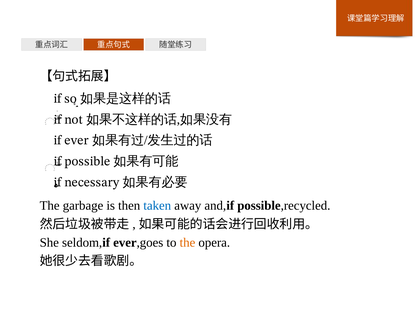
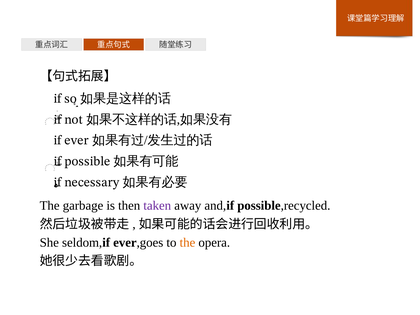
taken colour: blue -> purple (157, 206)
